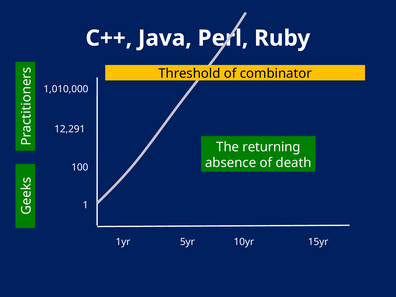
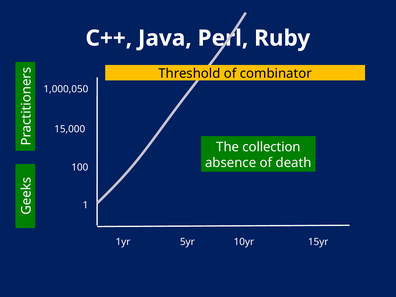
1,010,000: 1,010,000 -> 1,000,050 (66, 89)
12,291: 12,291 -> 15,000 (70, 129)
returning: returning -> collection (272, 147)
